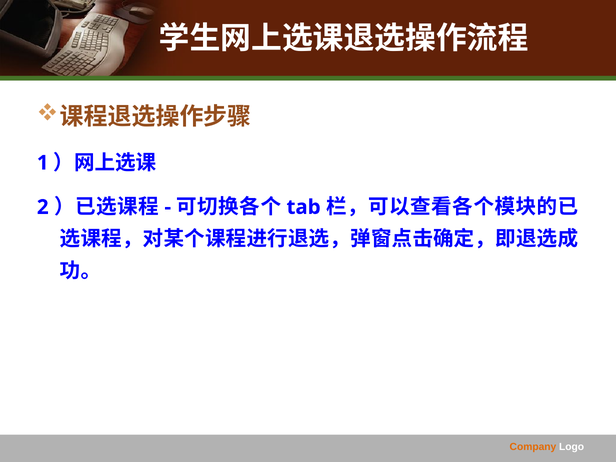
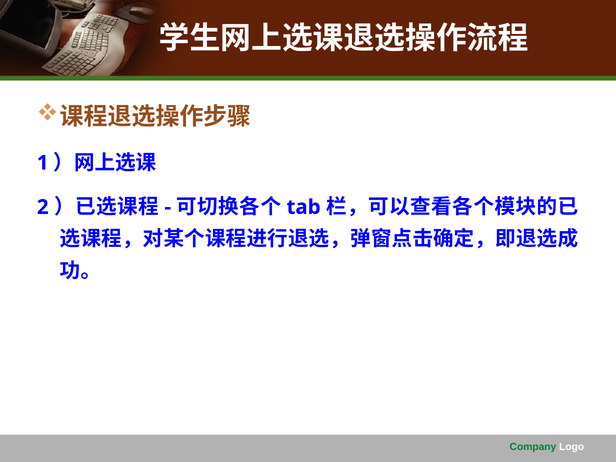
Company colour: orange -> green (533, 447)
